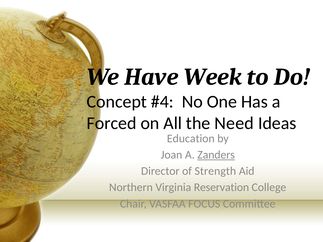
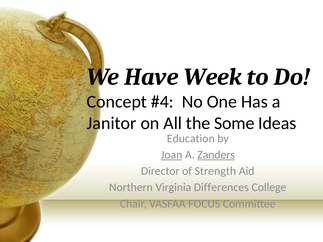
Forced: Forced -> Janitor (112, 123)
Need: Need -> Some (234, 123)
Joan underline: none -> present (172, 155)
Reservation: Reservation -> Differences (221, 188)
